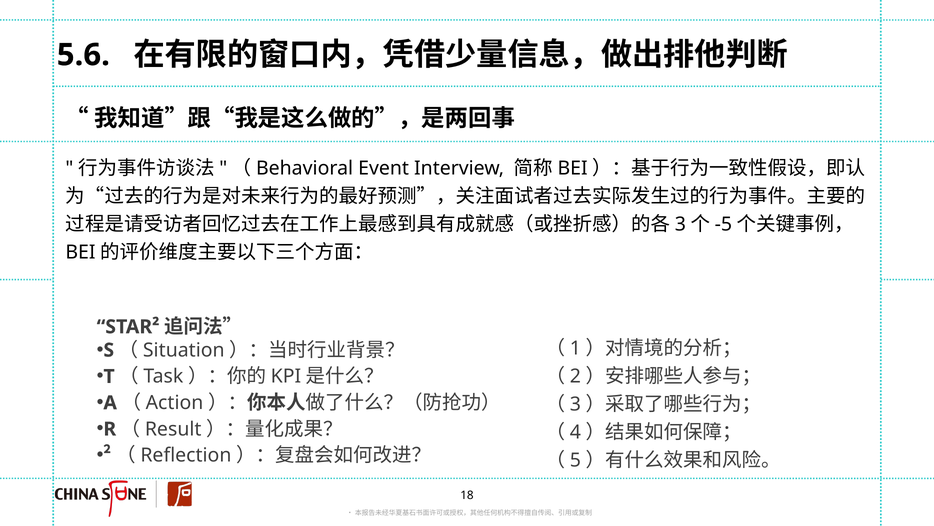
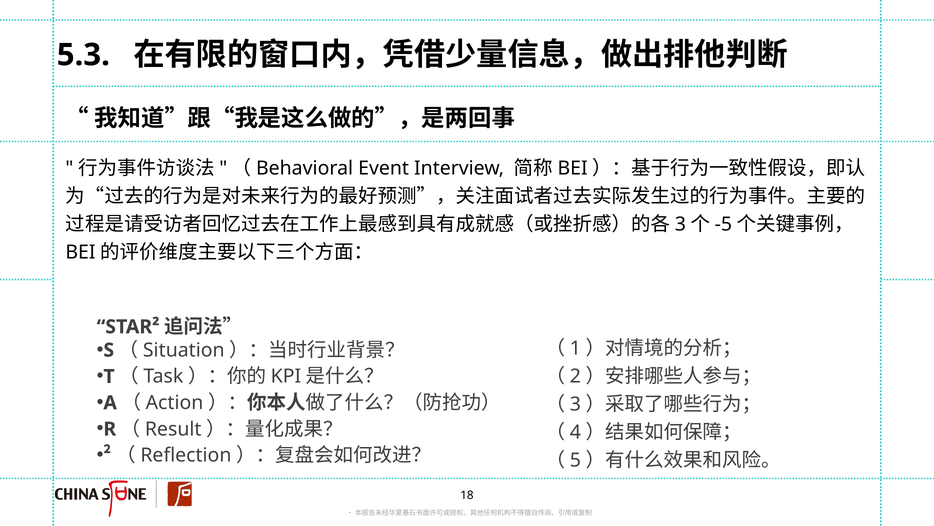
5.6: 5.6 -> 5.3 (83, 55)
